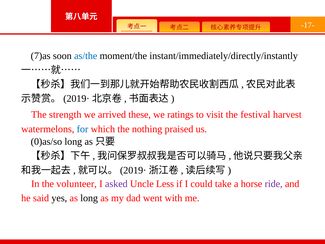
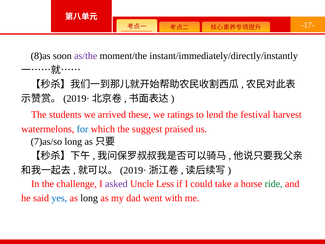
7)as: 7)as -> 8)as (41, 56)
as/the colour: blue -> purple (86, 56)
strength: strength -> students (65, 115)
visit: visit -> lend (215, 115)
nothing: nothing -> suggest (147, 129)
0)as/so: 0)as/so -> 7)as/so (46, 141)
volunteer: volunteer -> challenge (77, 184)
ride colour: purple -> green (274, 184)
yes colour: black -> blue (59, 198)
